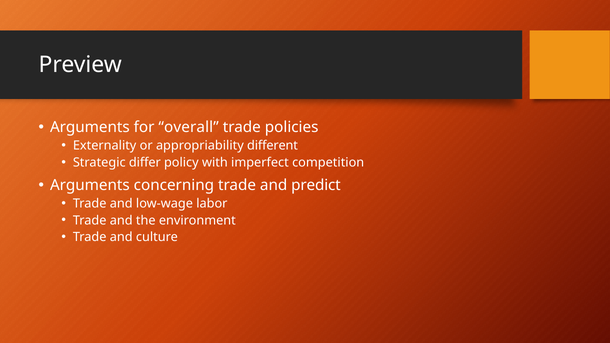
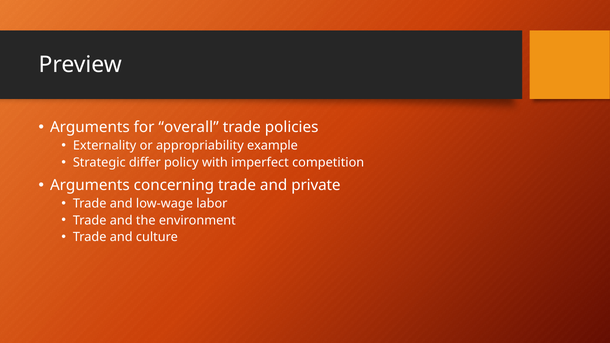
different: different -> example (272, 146)
predict: predict -> private (316, 185)
